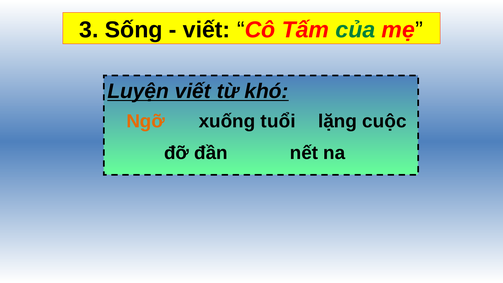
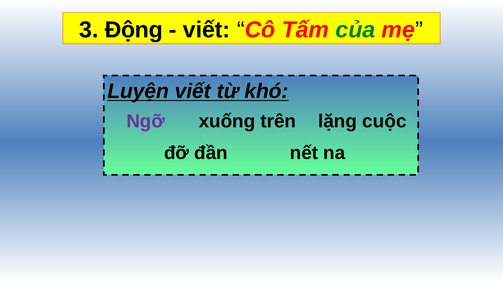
Sống: Sống -> Động (134, 30)
Ngỡ colour: orange -> purple (146, 121)
tuổi: tuổi -> trên (278, 121)
